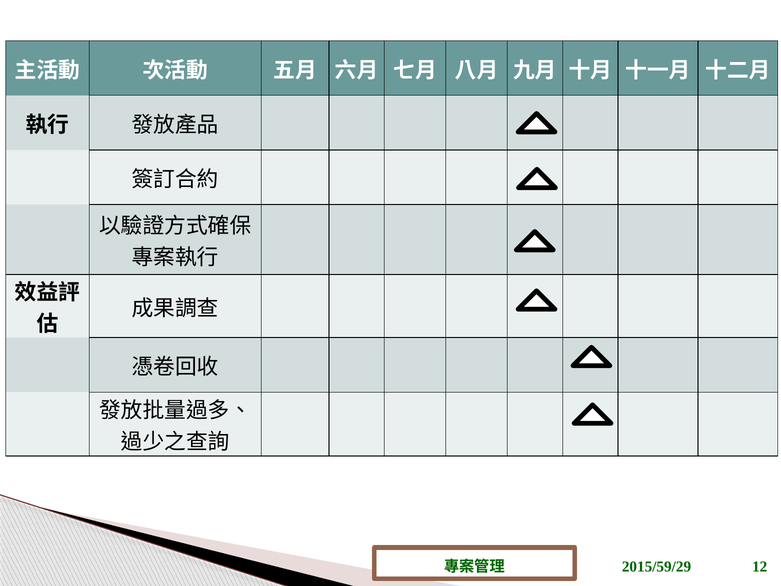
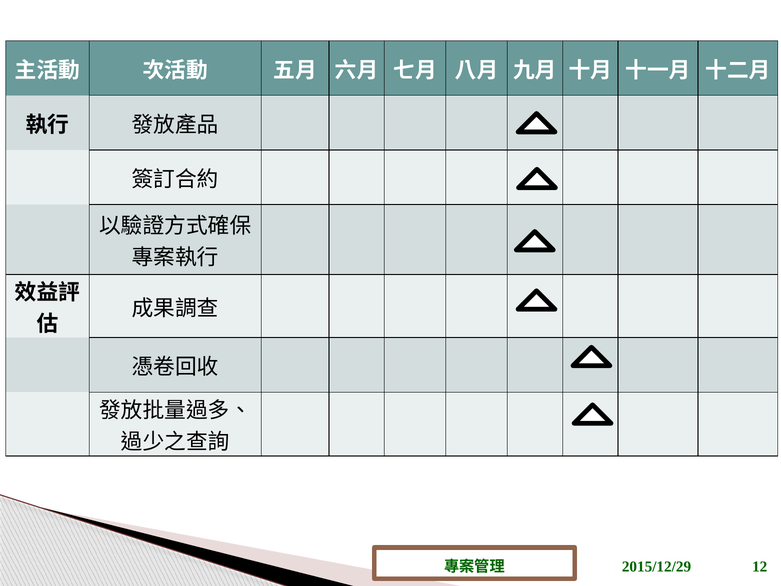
2015/59/29: 2015/59/29 -> 2015/12/29 (656, 567)
